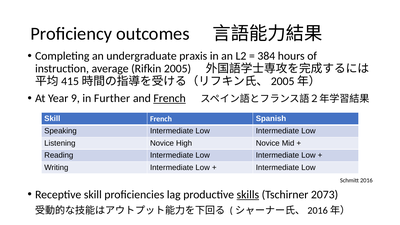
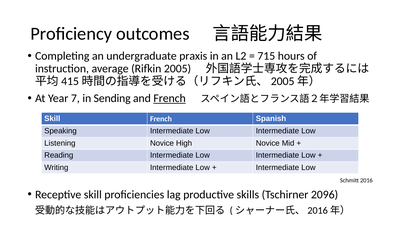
384: 384 -> 715 (266, 56)
9: 9 -> 7 (75, 98)
Further: Further -> Sending (112, 98)
skills underline: present -> none (248, 195)
2073: 2073 -> 2096 (325, 195)
